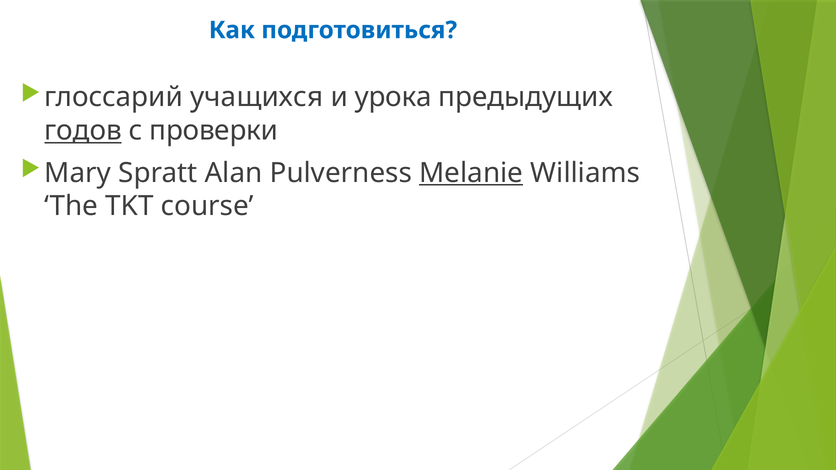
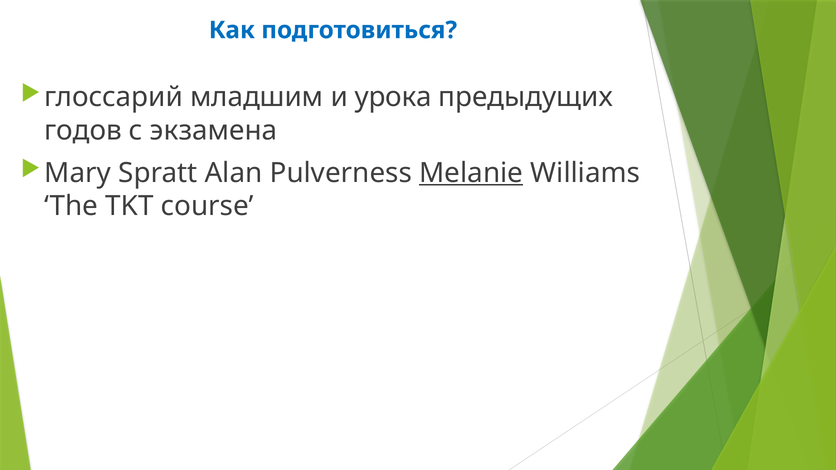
учащихся: учащихся -> младшим (257, 97)
годов underline: present -> none (83, 131)
проверки: проверки -> экзамена (214, 131)
